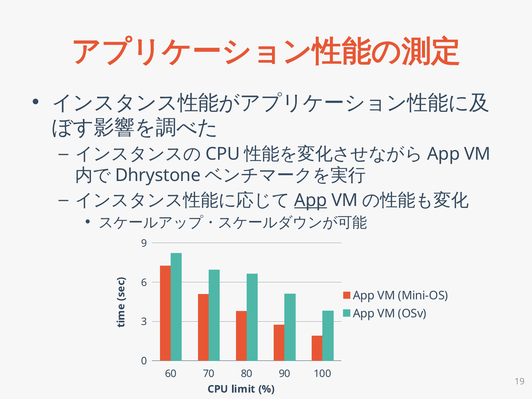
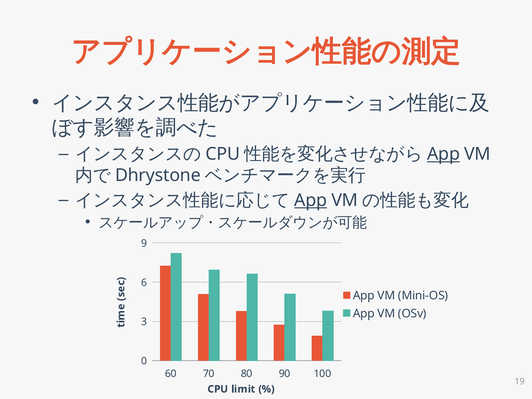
App underline: none -> present (443, 154)
